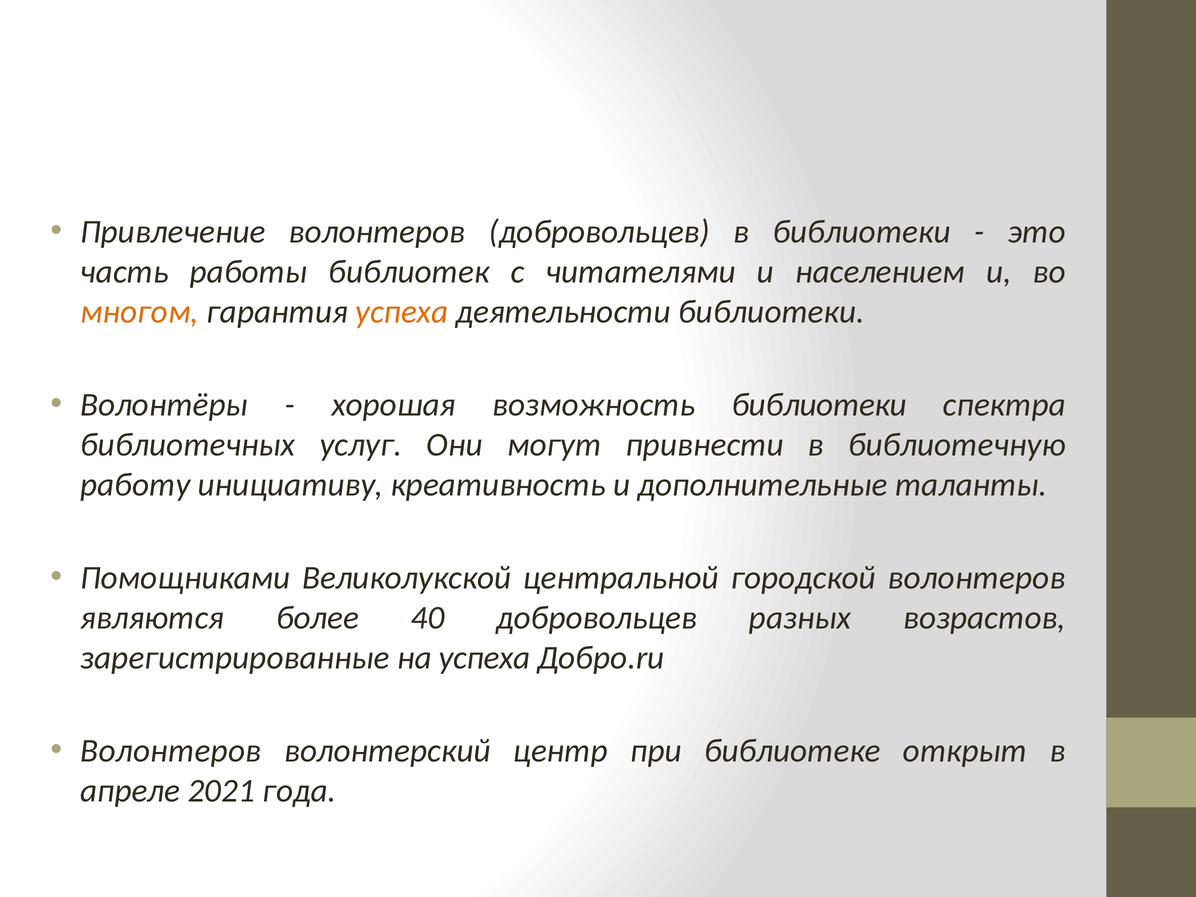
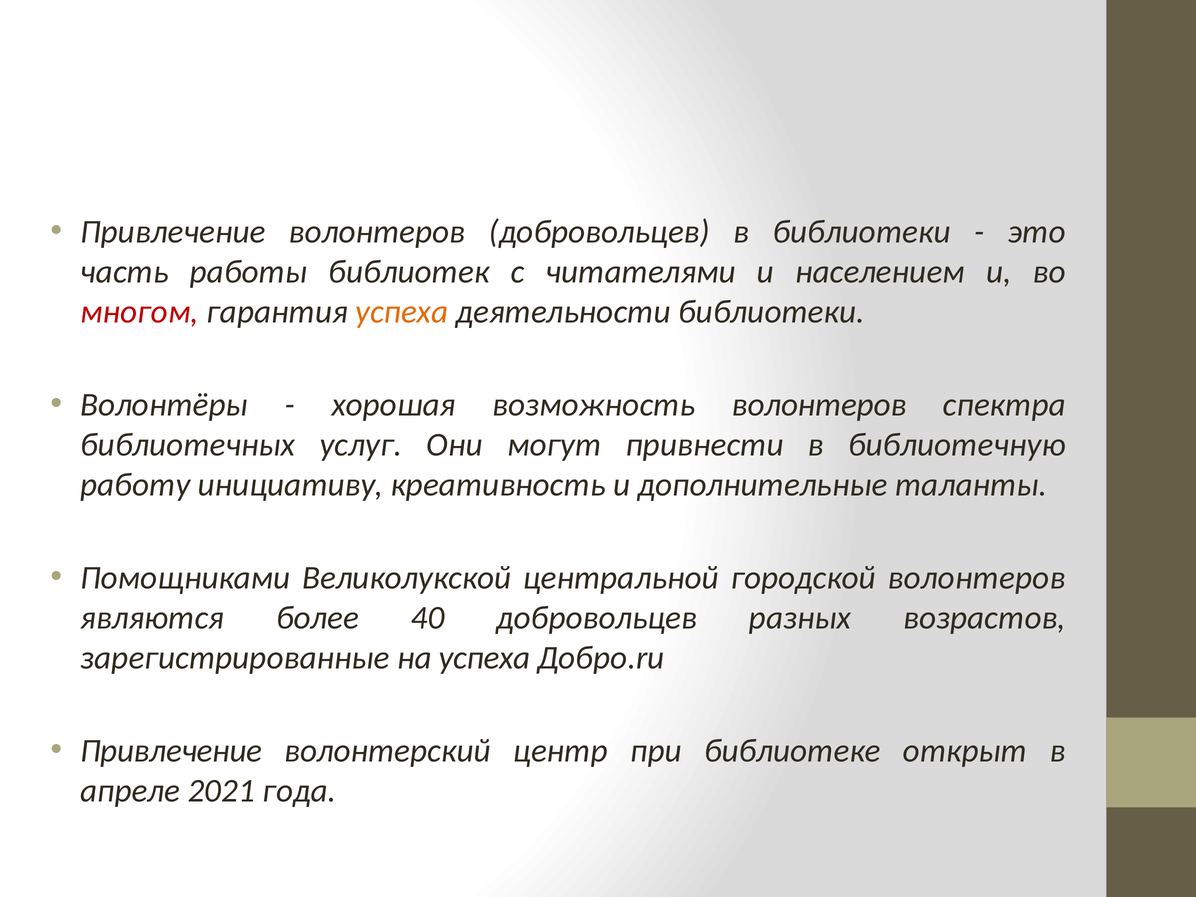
многом colour: orange -> red (140, 312)
возможность библиотеки: библиотеки -> волонтеров (819, 405)
Волонтеров: Волонтеров -> Привлечение (171, 751)
